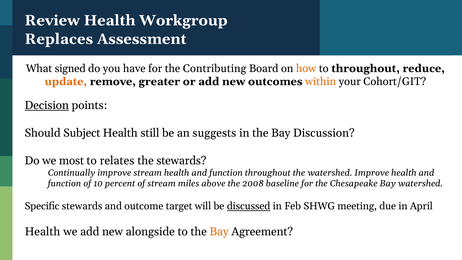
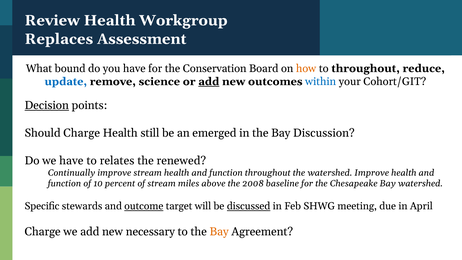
signed: signed -> bound (70, 68)
Contributing: Contributing -> Conservation (215, 68)
update colour: orange -> blue (66, 82)
greater: greater -> science (159, 82)
add underline: none -> present (209, 82)
within colour: orange -> blue (321, 82)
Should Subject: Subject -> Charge (82, 133)
suggests: suggests -> emerged (214, 133)
we most: most -> have (71, 161)
the stewards: stewards -> renewed (181, 161)
outcome underline: none -> present (144, 206)
Health: Health -> Charge (43, 232)
alongside: alongside -> necessary (150, 232)
